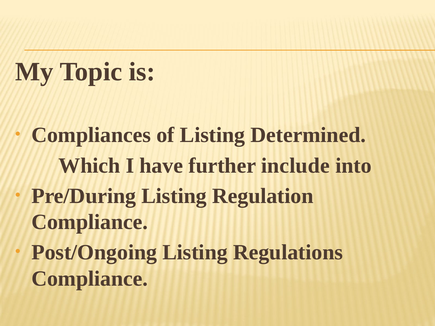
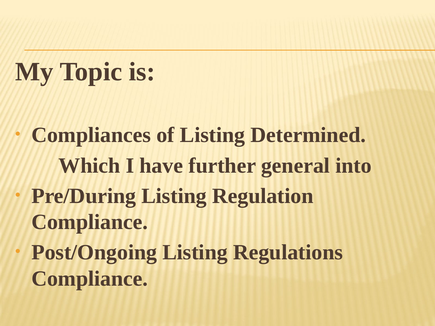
include: include -> general (296, 166)
